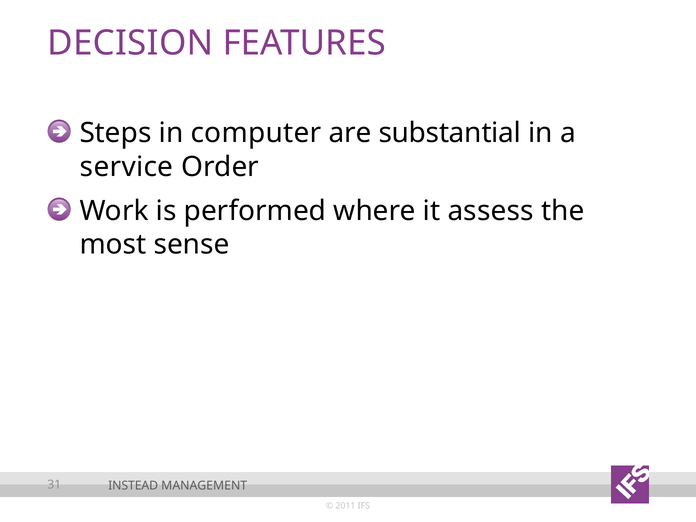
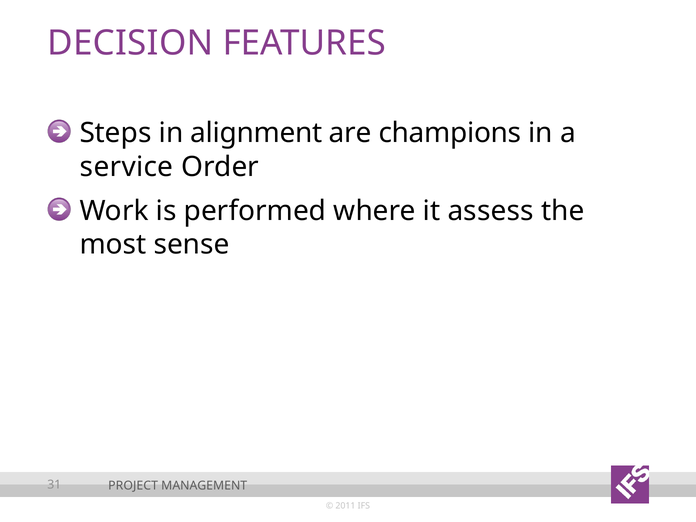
computer: computer -> alignment (256, 133)
substantial: substantial -> champions (450, 133)
INSTEAD: INSTEAD -> PROJECT (133, 486)
